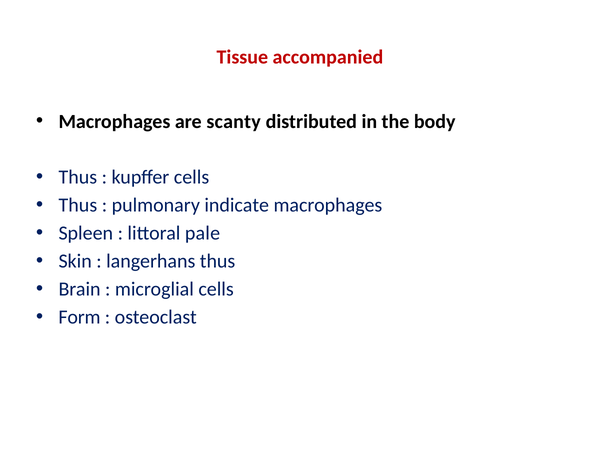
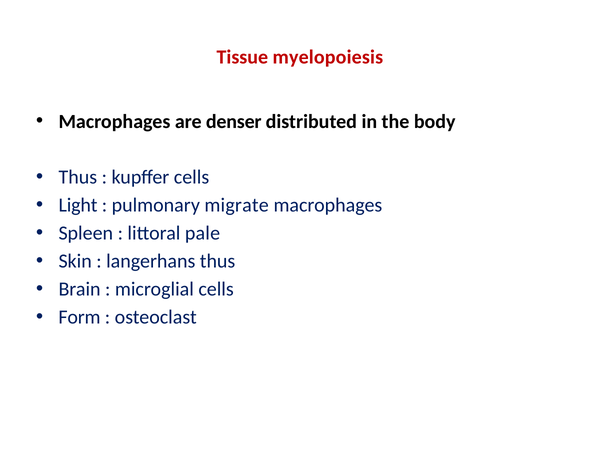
accompanied: accompanied -> myelopoiesis (328, 57)
scanty: scanty -> denser (234, 121)
Thus: Thus -> Light (78, 205)
indicate: indicate -> migrate (237, 205)
